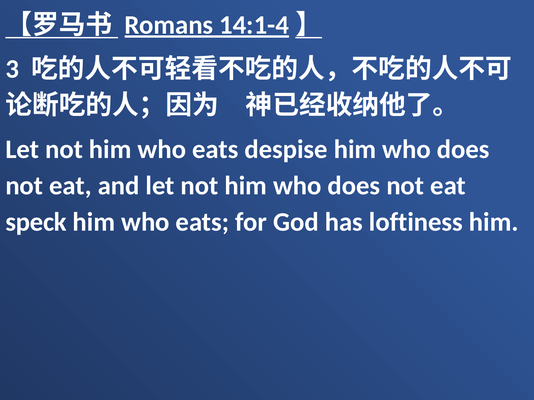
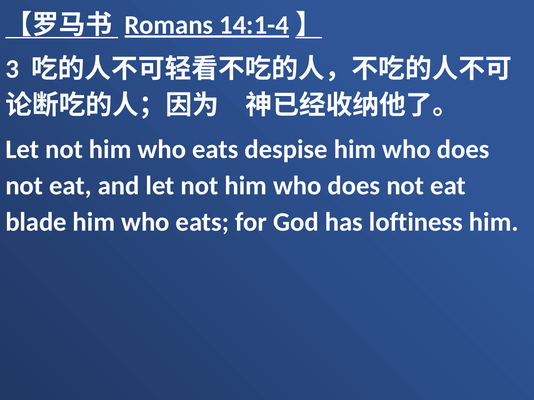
speck: speck -> blade (36, 222)
